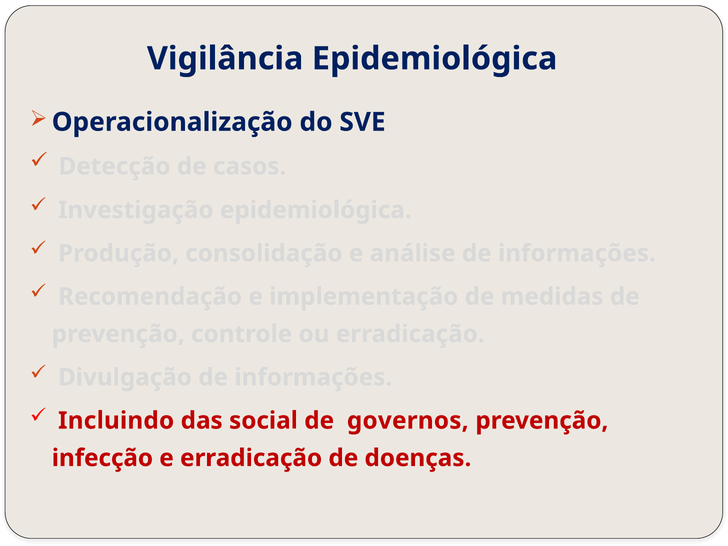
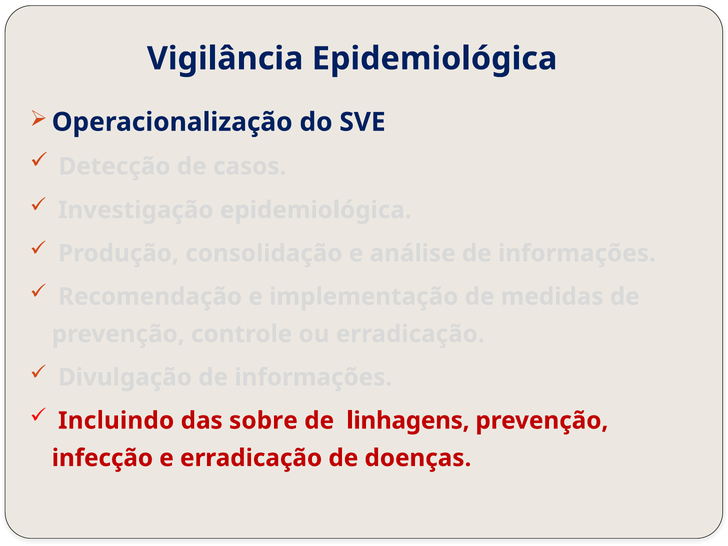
social: social -> sobre (263, 421)
governos: governos -> linhagens (408, 421)
